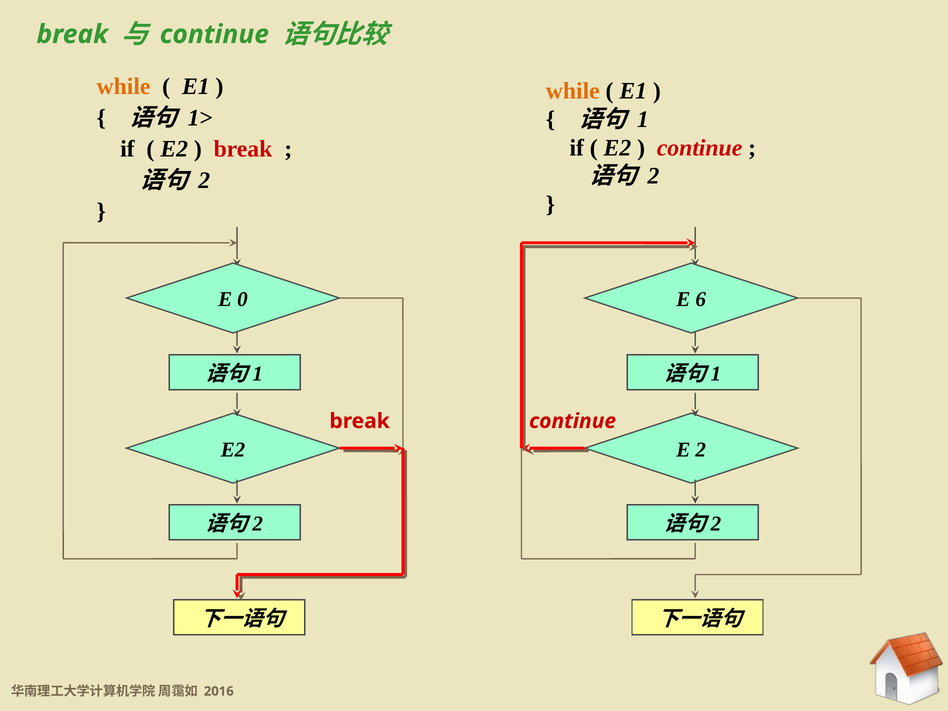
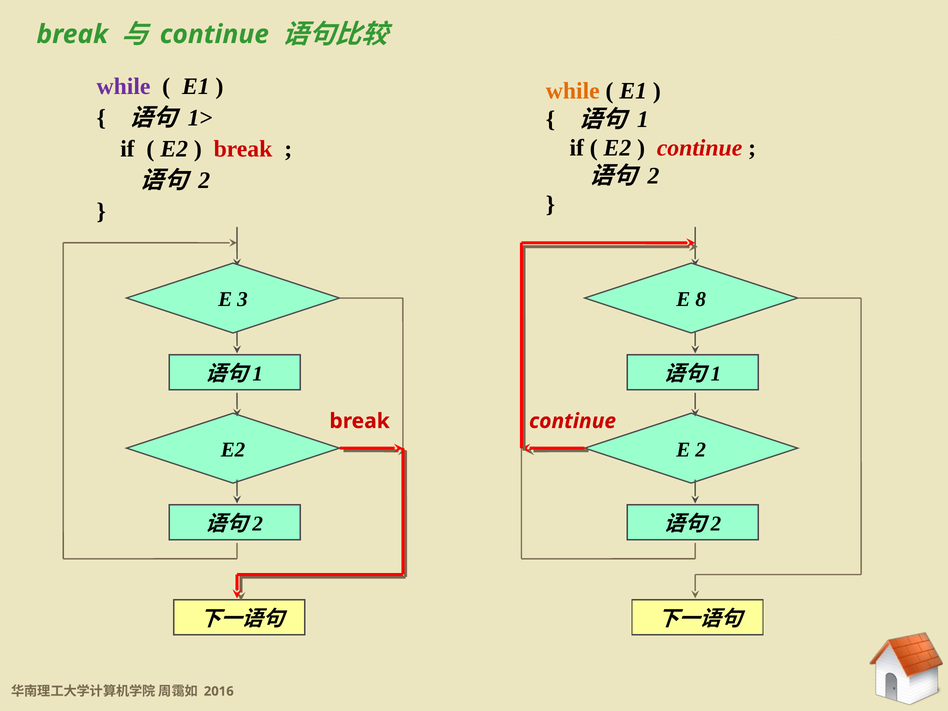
while colour: orange -> purple (124, 86)
0: 0 -> 3 (243, 299)
6: 6 -> 8 (701, 299)
